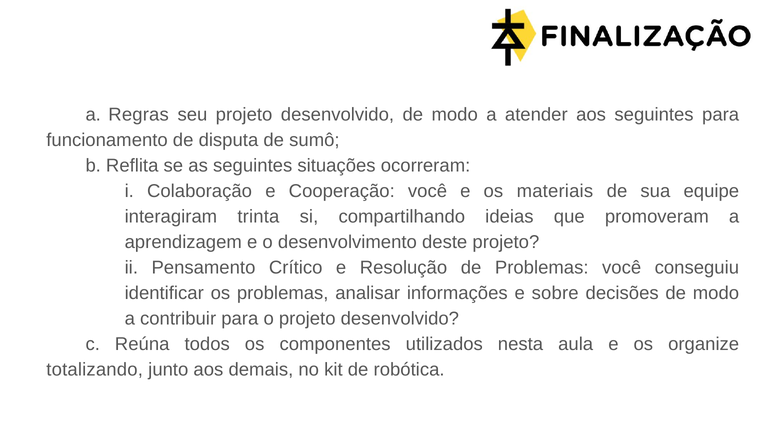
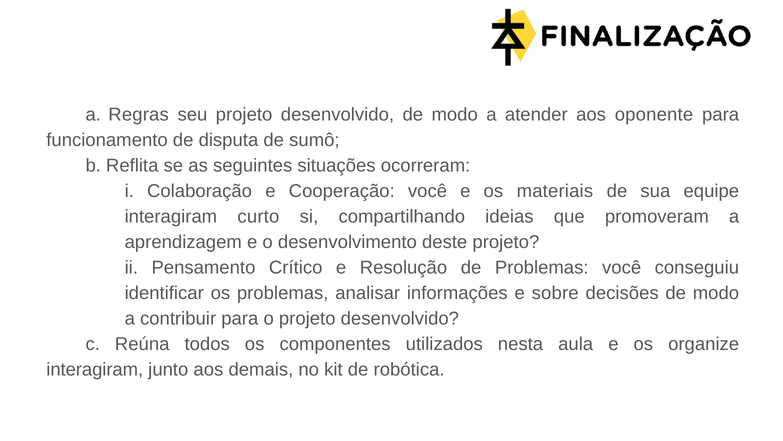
aos seguintes: seguintes -> oponente (654, 114)
trinta: trinta -> curto (258, 216)
totalizando: totalizando -> interagiram (95, 369)
